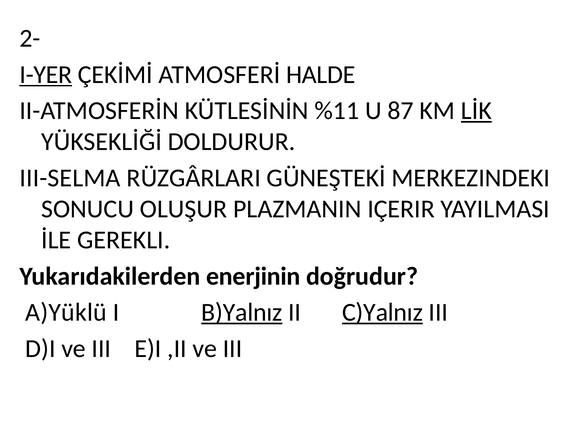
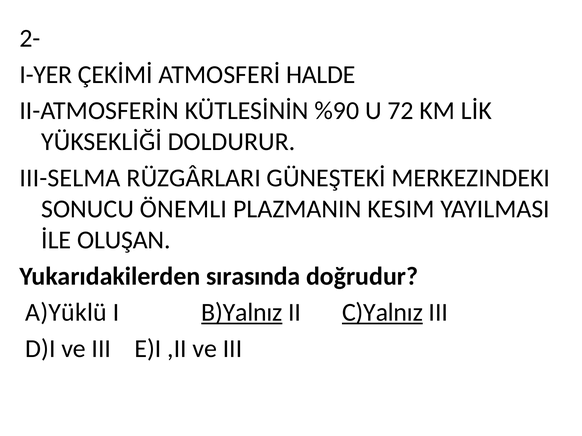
I-YER underline: present -> none (46, 75)
%11: %11 -> %90 (337, 111)
87: 87 -> 72 (401, 111)
LİK underline: present -> none (476, 111)
OLUŞUR: OLUŞUR -> ÖNEMLI (183, 209)
IÇERIR: IÇERIR -> KESIM (401, 209)
GEREKLI: GEREKLI -> OLUŞAN (124, 240)
enerjinin: enerjinin -> sırasında (253, 276)
